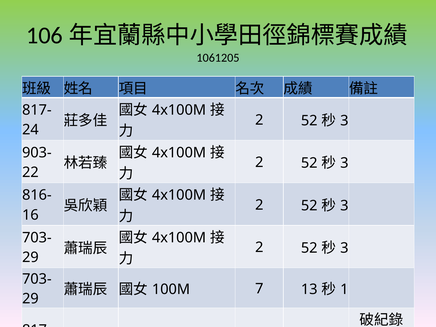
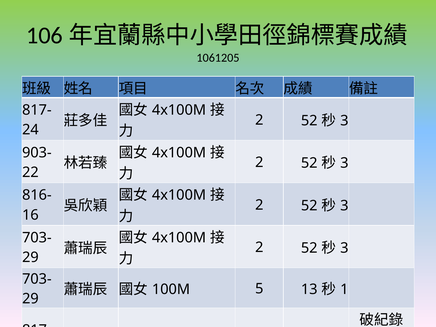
7: 7 -> 5 (259, 289)
